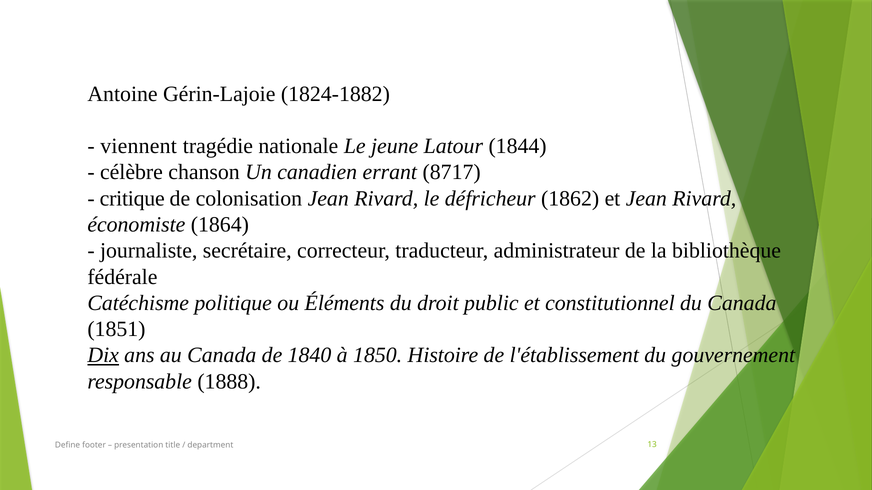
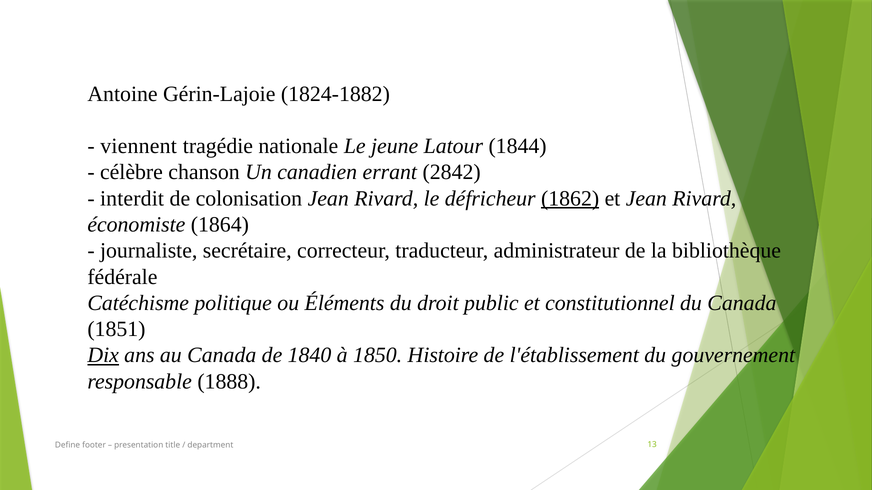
8717: 8717 -> 2842 (452, 172)
critique: critique -> interdit (132, 199)
1862 underline: none -> present (570, 199)
